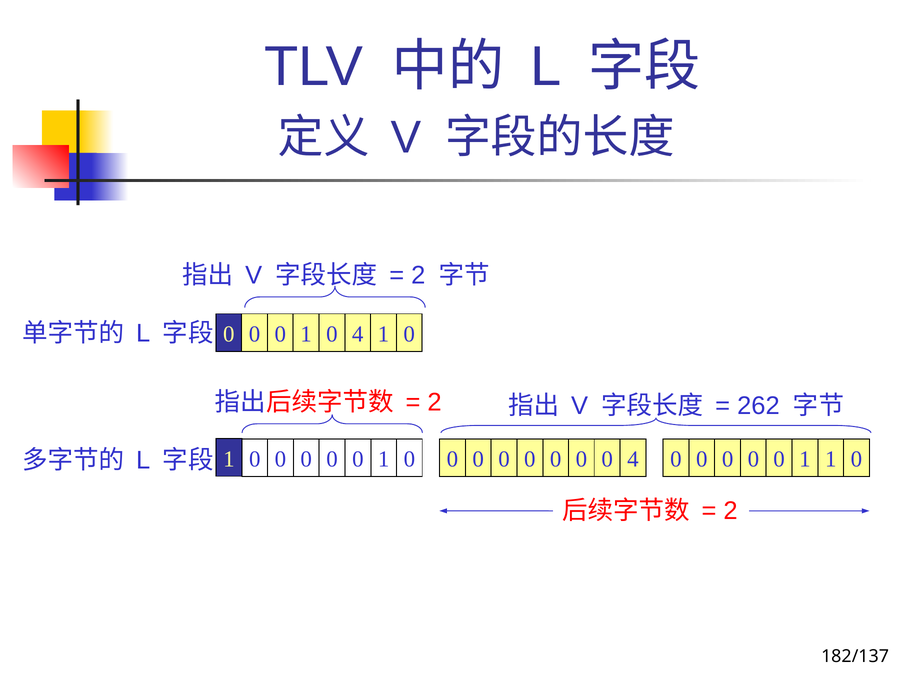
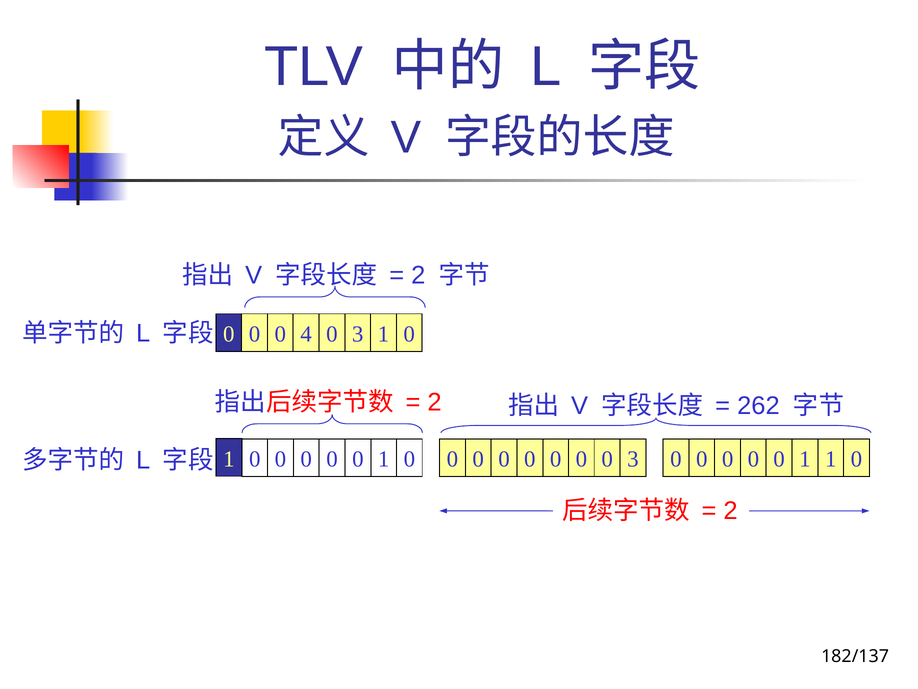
1: 1 -> 4 (306, 334)
4: 4 -> 3 (358, 334)
0 0 4: 4 -> 3 (633, 459)
